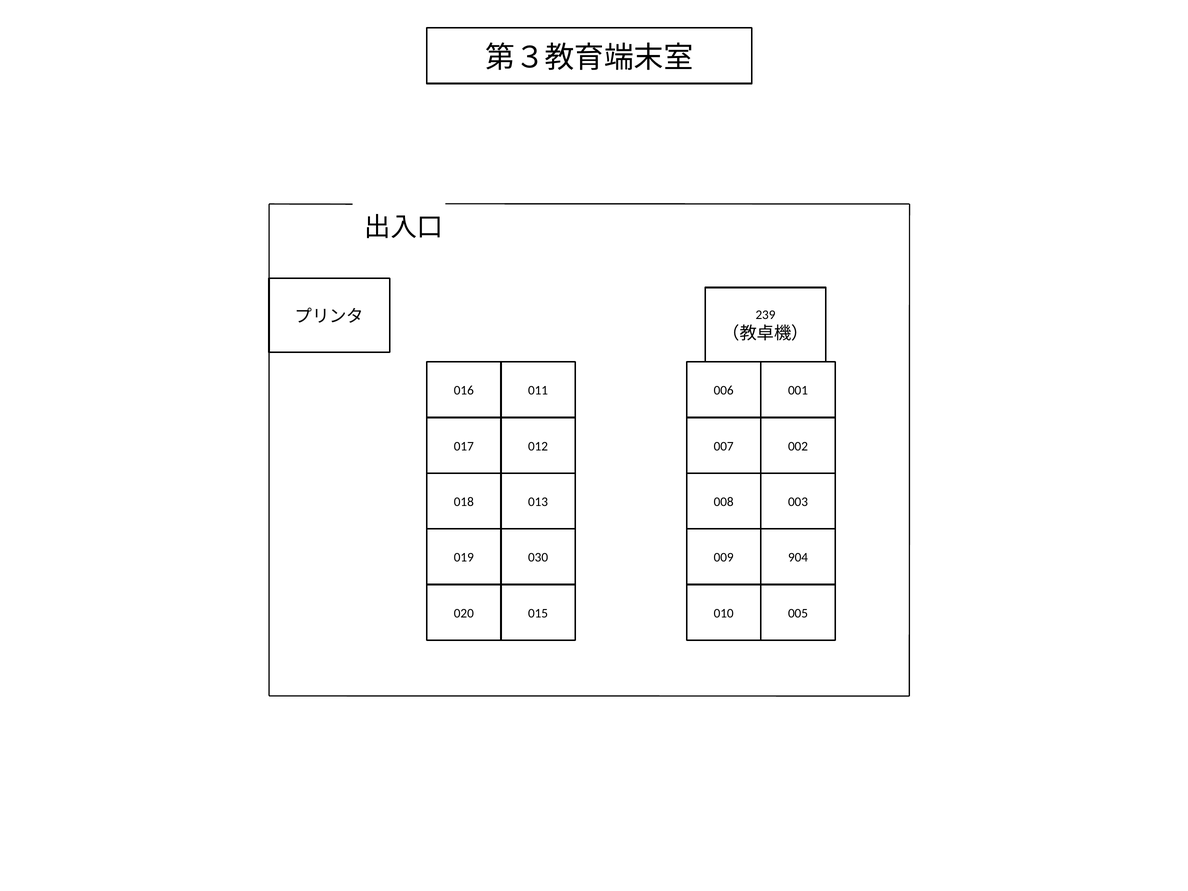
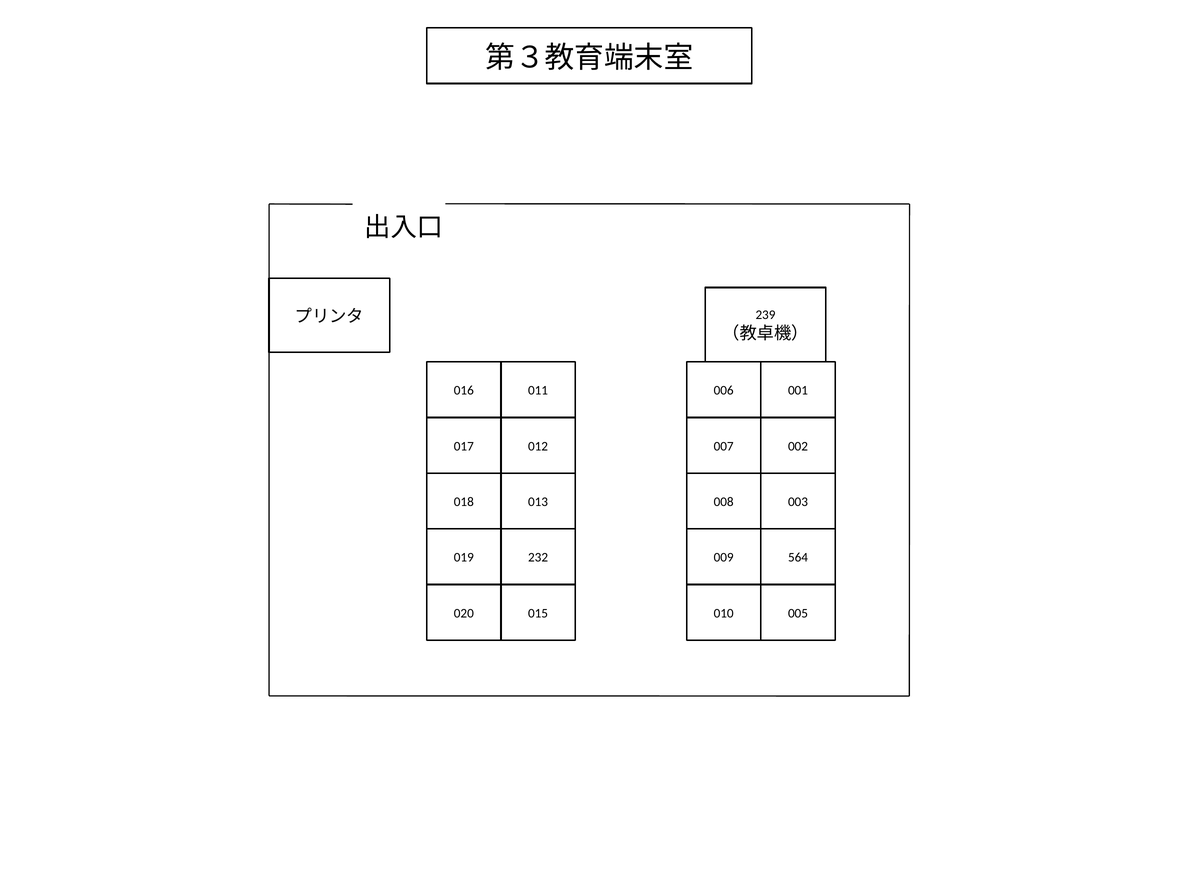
030: 030 -> 232 (538, 558)
904: 904 -> 564 (798, 558)
